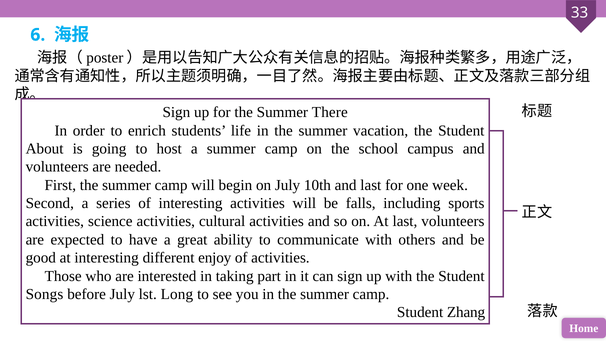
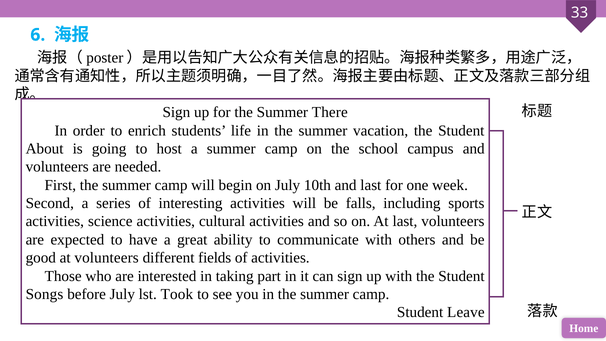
at interesting: interesting -> volunteers (107, 258)
enjoy: enjoy -> fields (215, 258)
Long: Long -> Took (177, 294)
Zhang: Zhang -> Leave (466, 312)
